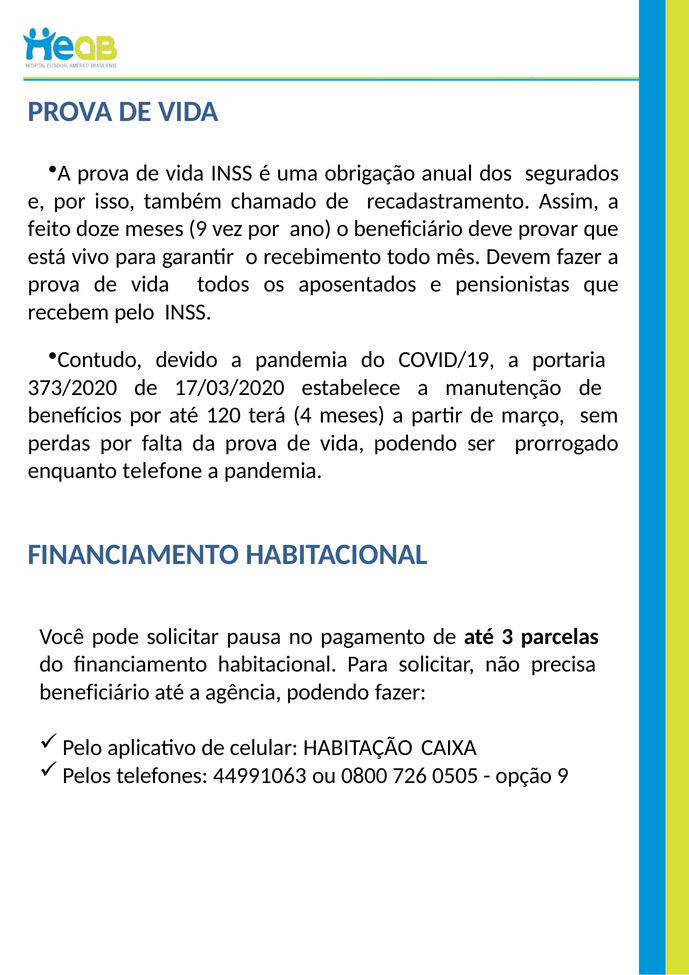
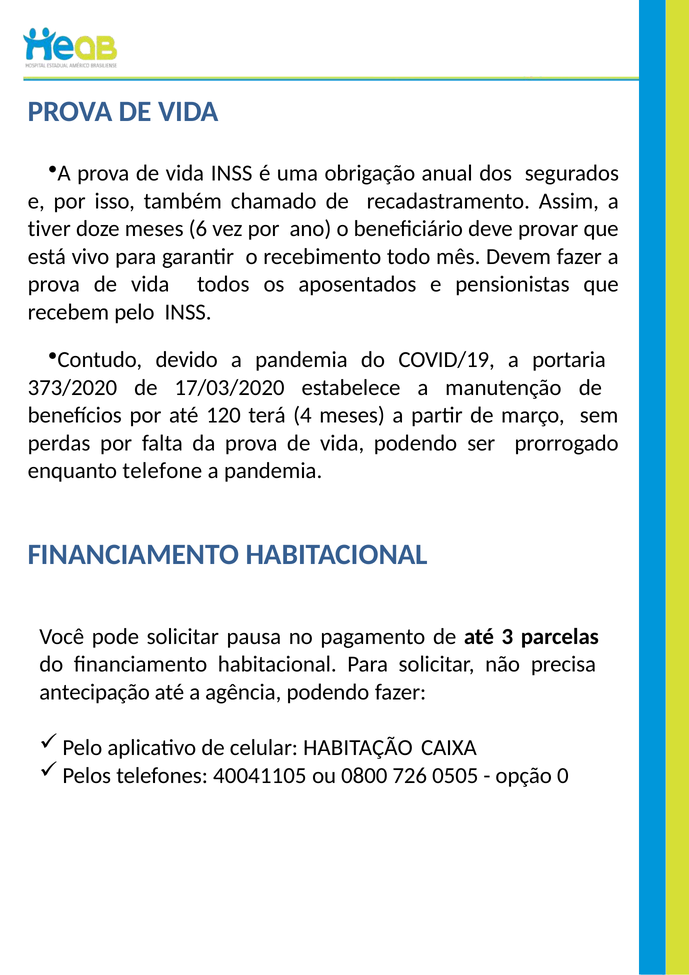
feito: feito -> tiver (49, 229)
meses 9: 9 -> 6 (198, 229)
beneficiário: beneficiário -> antecipação (95, 692)
44991063: 44991063 -> 40041105 (260, 775)
opção 9: 9 -> 0 (563, 775)
